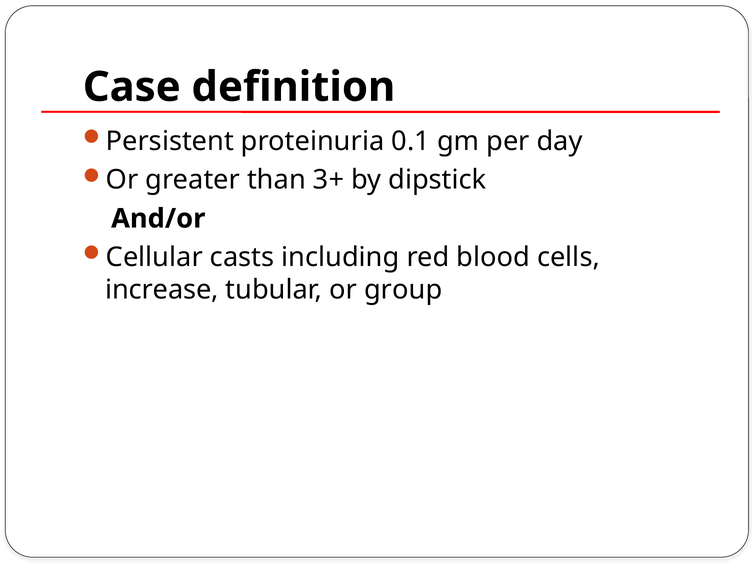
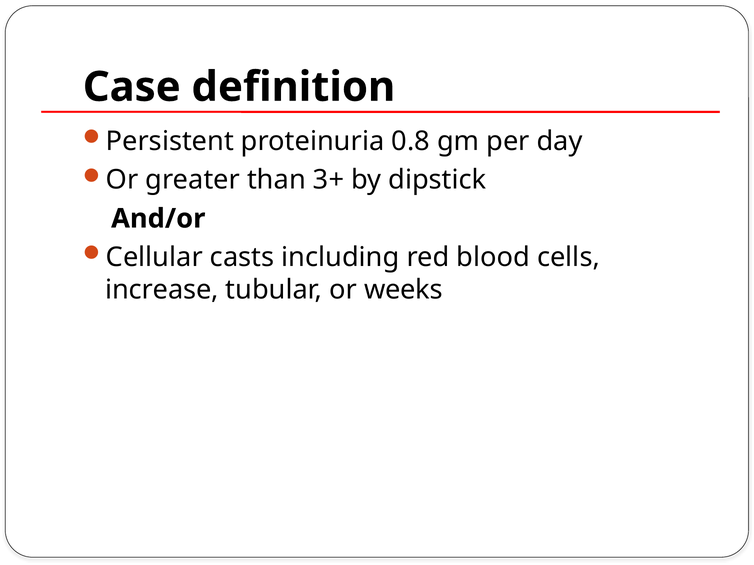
0.1: 0.1 -> 0.8 (411, 141)
group: group -> weeks (403, 290)
